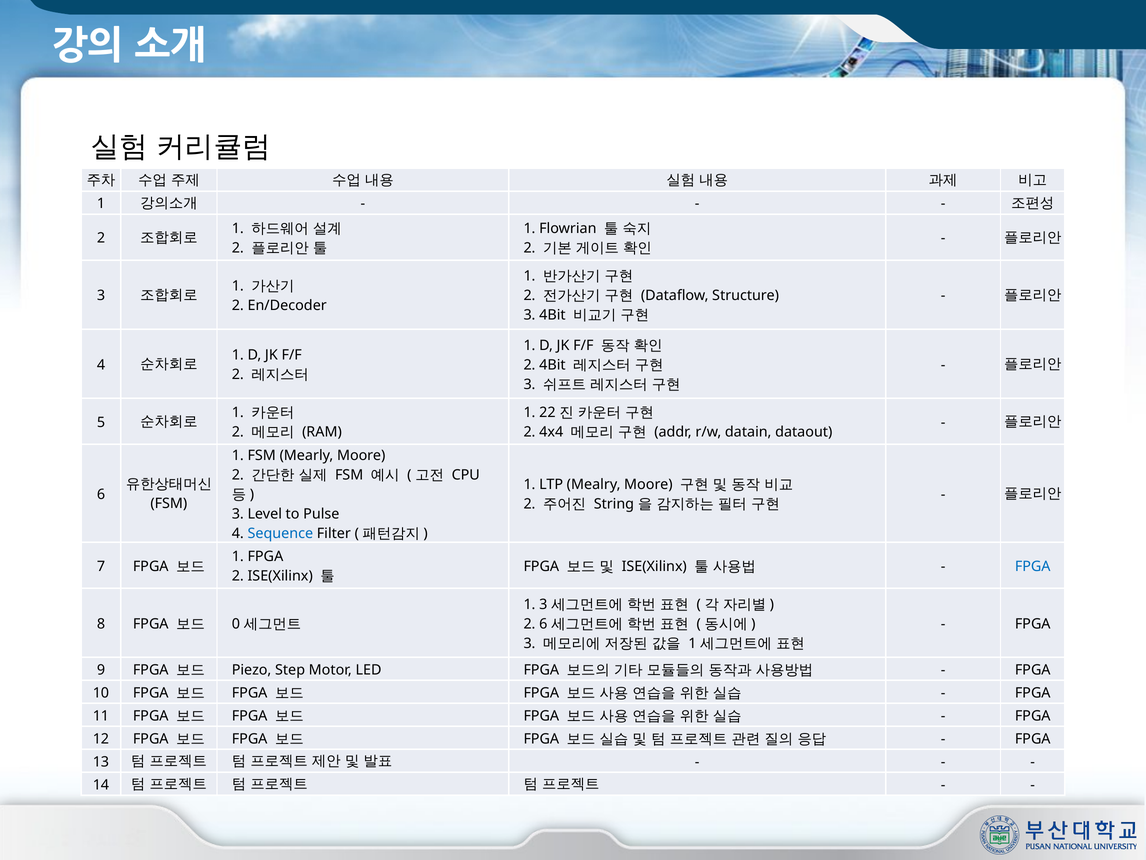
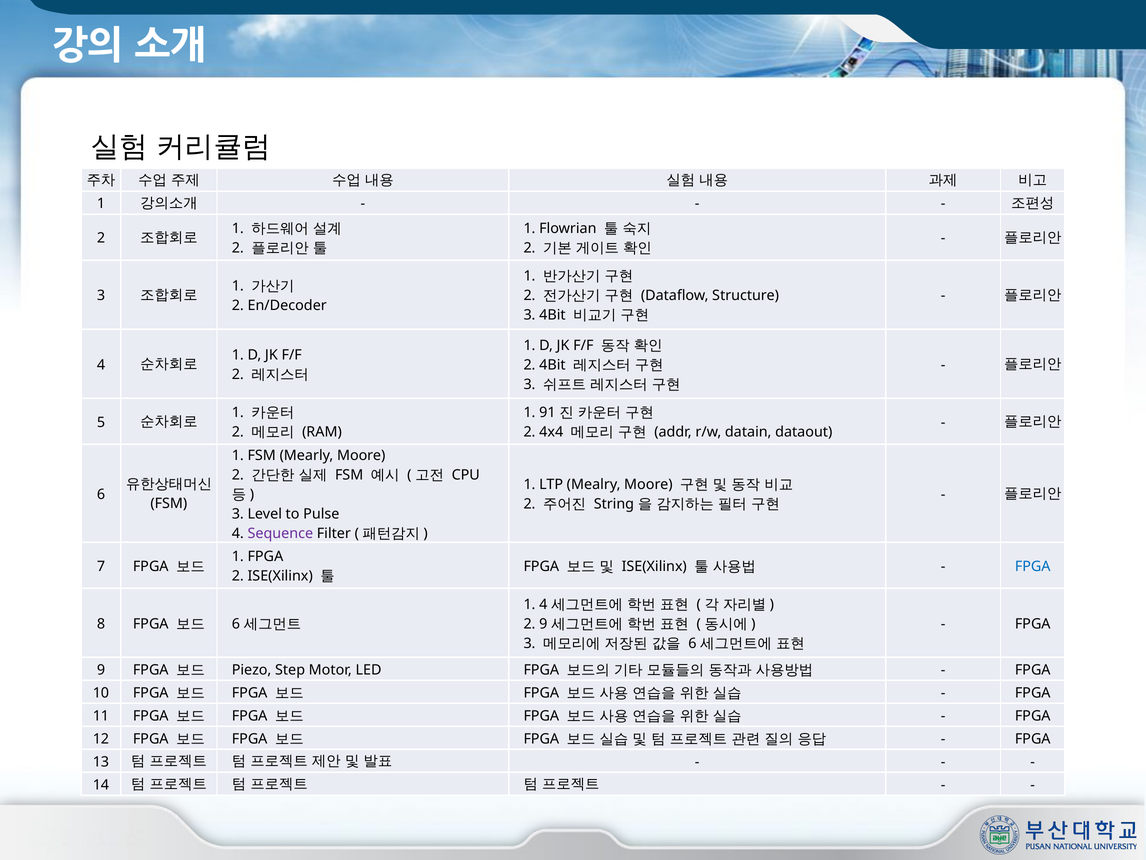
22: 22 -> 91 (547, 412)
Sequence colour: blue -> purple (280, 533)
1 3: 3 -> 4 (543, 604)
0: 0 -> 6 (236, 624)
2 6: 6 -> 9 (543, 624)
1: 1 -> 6 (692, 643)
